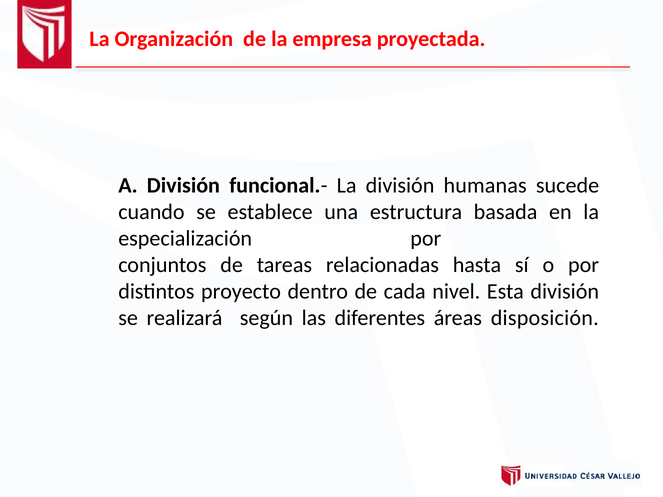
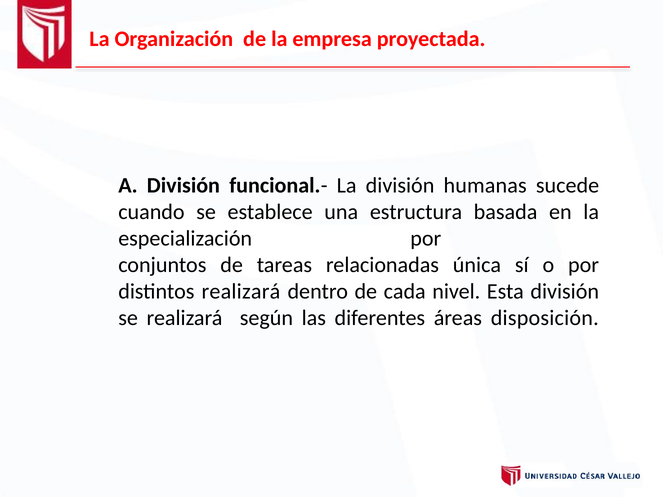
hasta: hasta -> única (477, 265)
distintos proyecto: proyecto -> realizará (241, 291)
